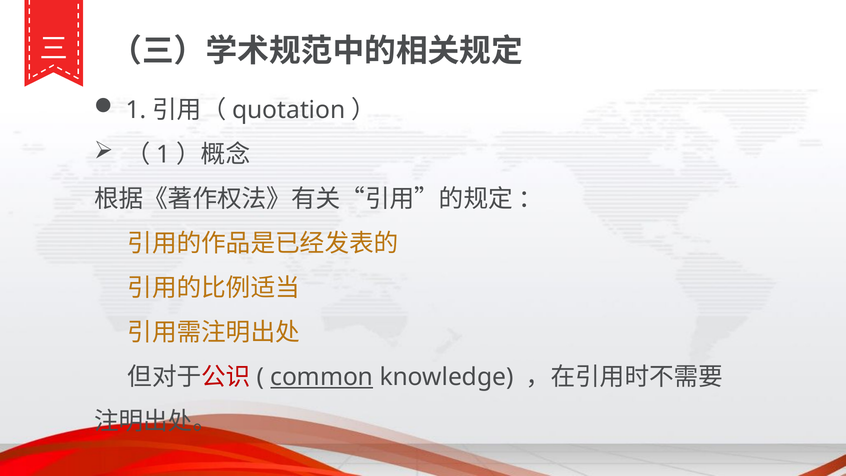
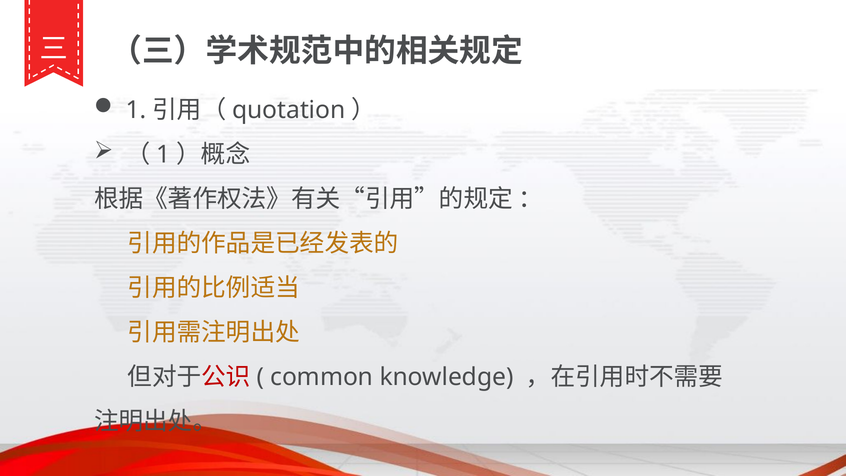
common underline: present -> none (322, 377)
